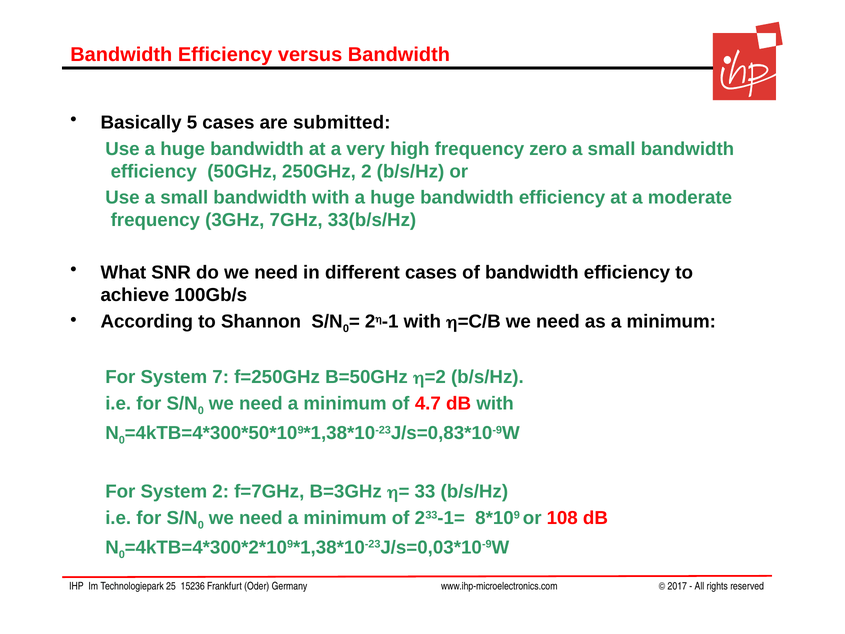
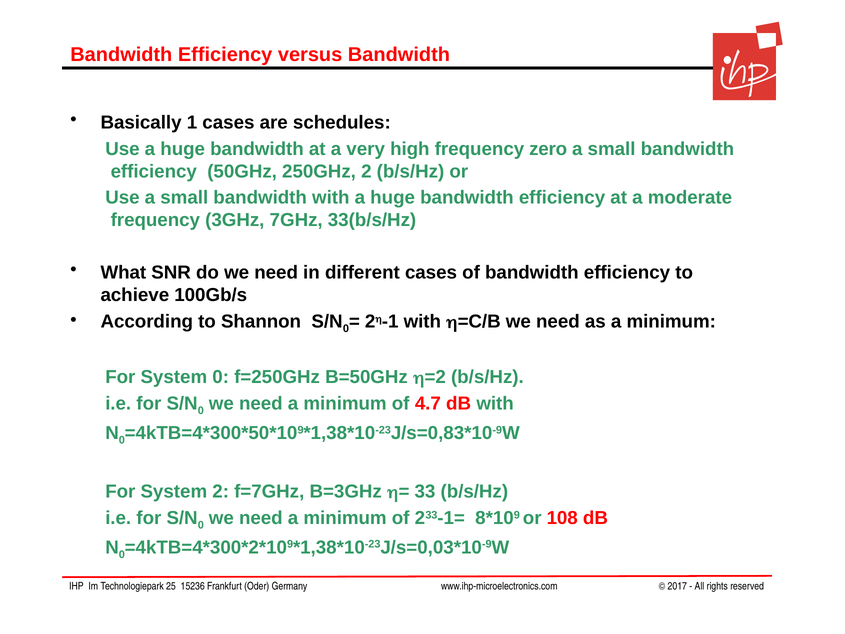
5: 5 -> 1 (192, 122)
submitted: submitted -> schedules (342, 122)
System 7: 7 -> 0 (221, 377)
